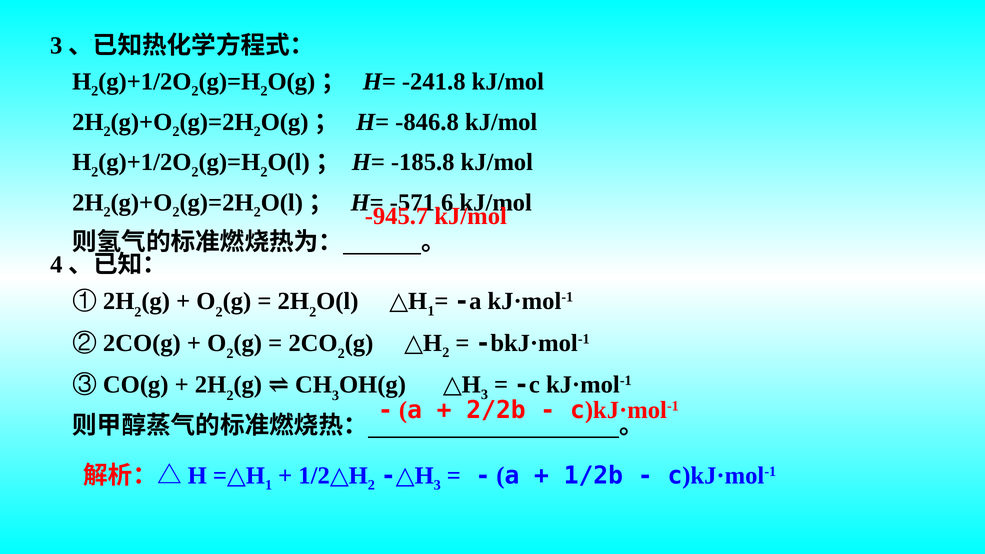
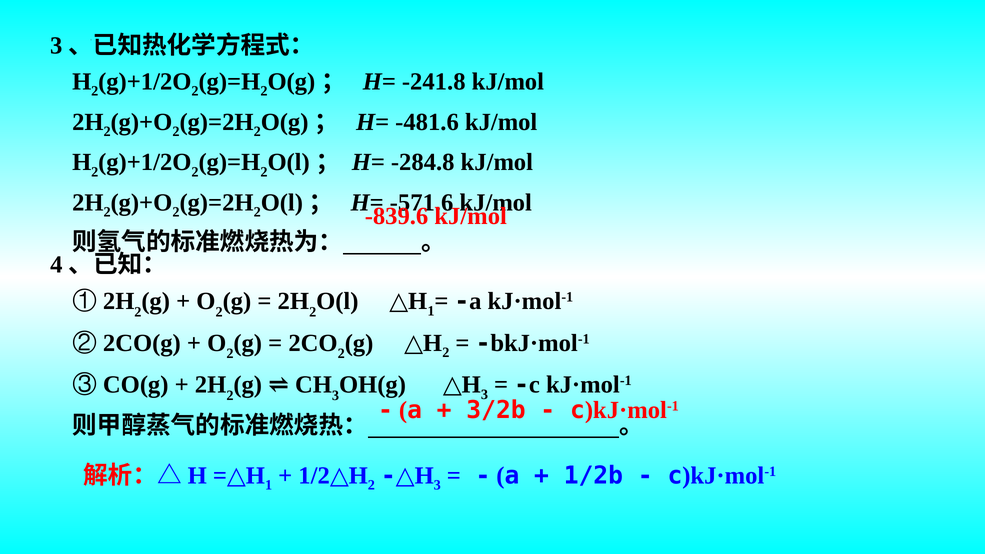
-846.8: -846.8 -> -481.6 (427, 122)
-185.8: -185.8 -> -284.8 (423, 162)
-945.7: -945.7 -> -839.6 (397, 216)
2/2b: 2/2b -> 3/2b (496, 410)
